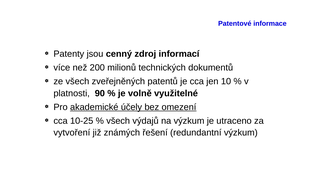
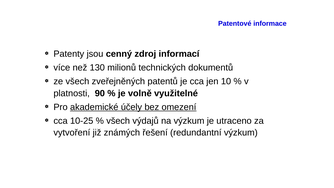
200: 200 -> 130 (97, 68)
